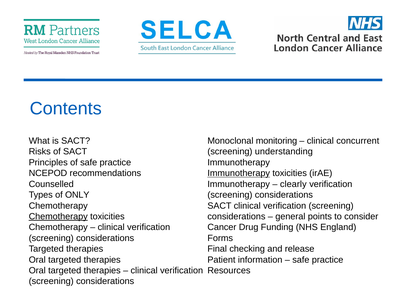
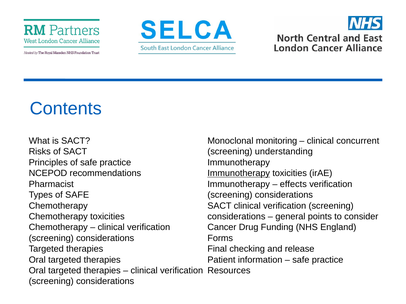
Counselled: Counselled -> Pharmacist (51, 184)
clearly: clearly -> effects (293, 184)
Types of ONLY: ONLY -> SAFE (77, 195)
Chemotherapy underline: present -> none (58, 217)
